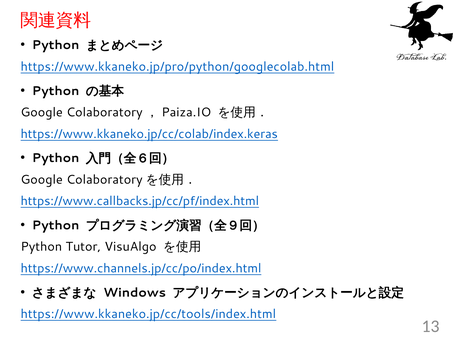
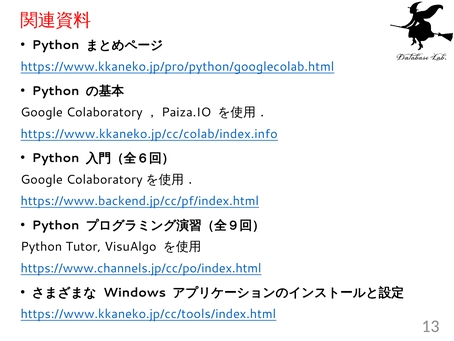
https://www.kkaneko.jp/cc/colab/index.keras: https://www.kkaneko.jp/cc/colab/index.keras -> https://www.kkaneko.jp/cc/colab/index.info (149, 134)
https://www.callbacks.jp/cc/pf/index.html: https://www.callbacks.jp/cc/pf/index.html -> https://www.backend.jp/cc/pf/index.html (140, 201)
